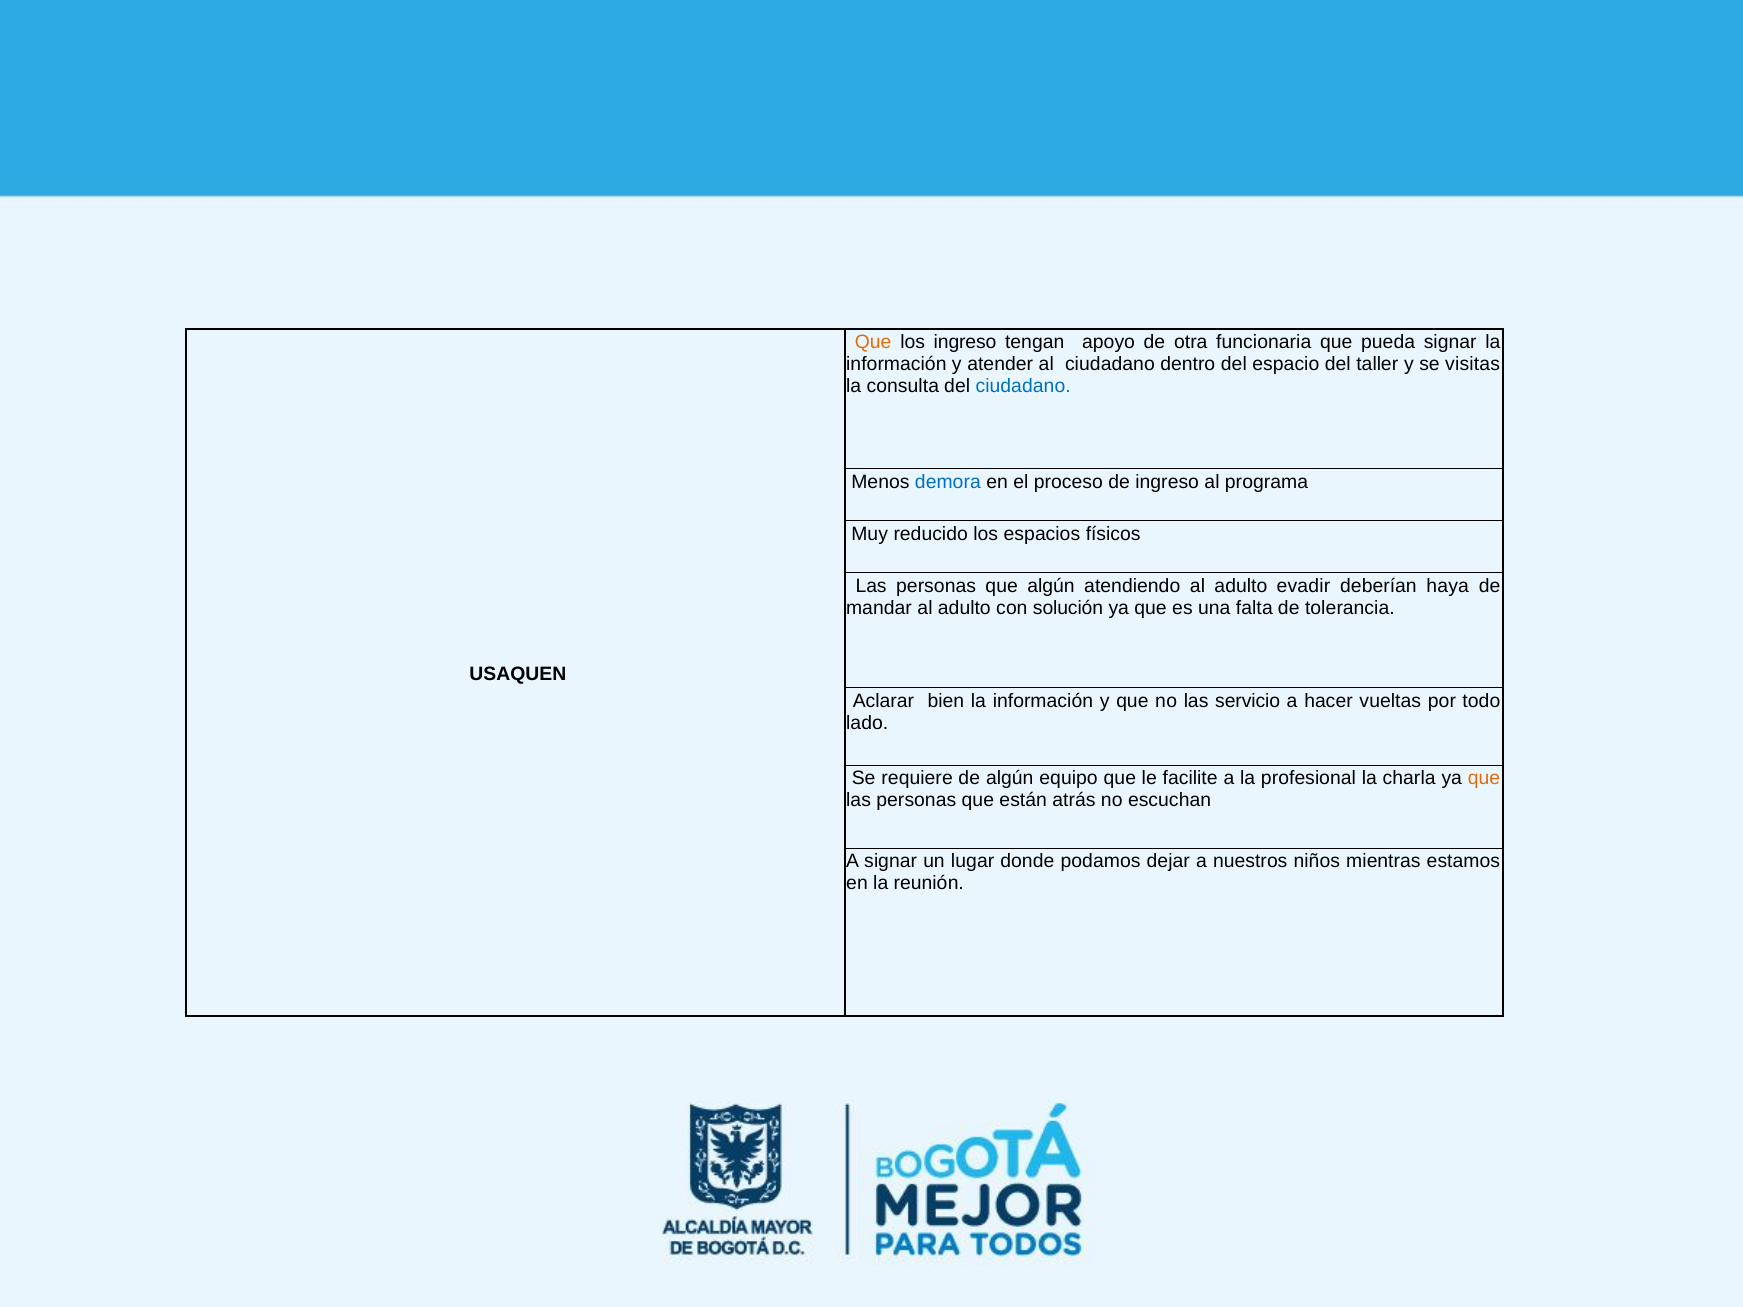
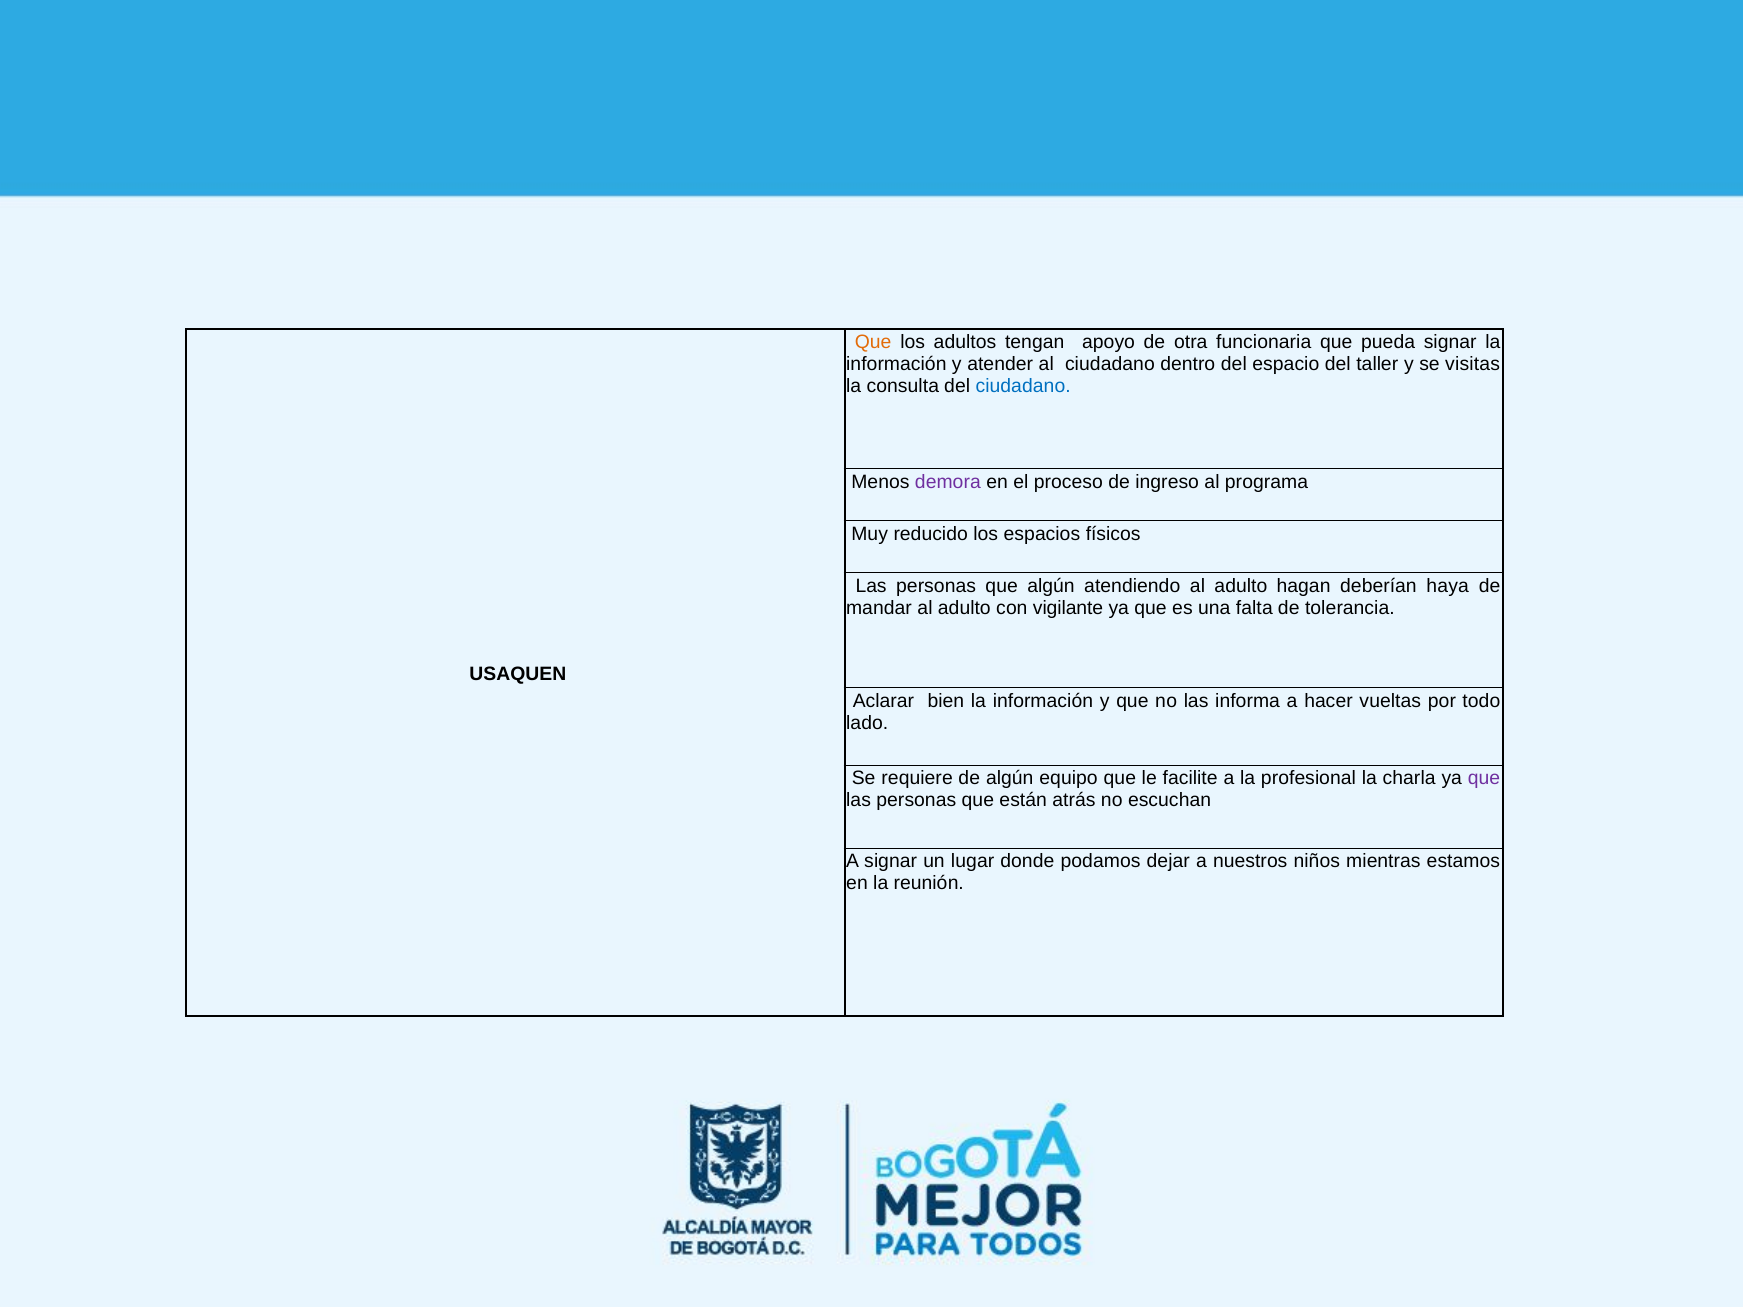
los ingreso: ingreso -> adultos (965, 342)
demora colour: blue -> purple (948, 482)
evadir: evadir -> hagan (1304, 586)
solución: solución -> vigilante (1068, 608)
servicio: servicio -> informa (1248, 701)
que colour: orange -> purple (1484, 779)
